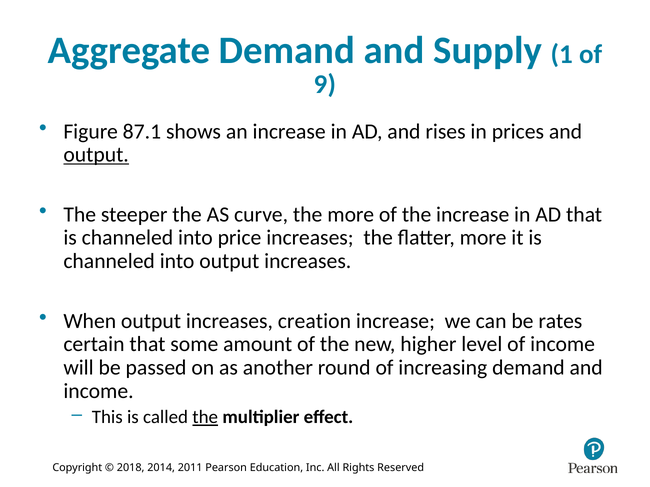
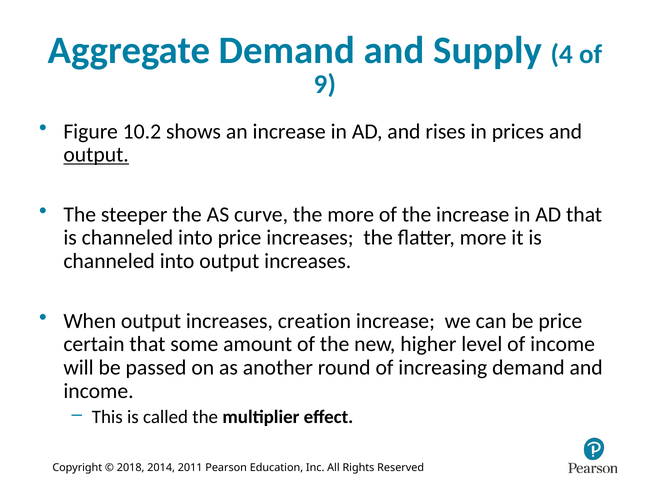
1: 1 -> 4 (562, 54)
87.1: 87.1 -> 10.2 (142, 132)
be rates: rates -> price (560, 321)
the underline: present -> none (205, 418)
